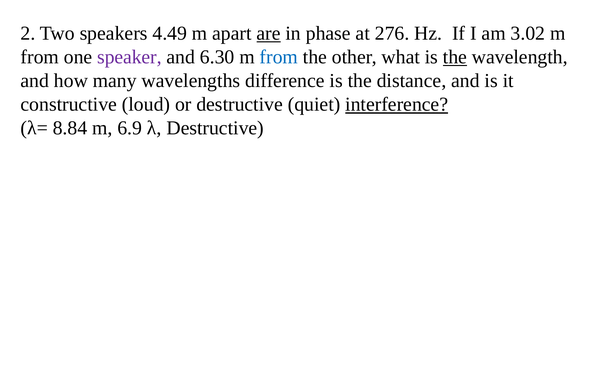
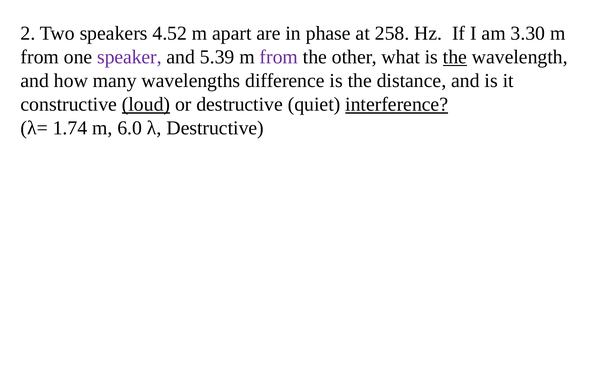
4.49: 4.49 -> 4.52 (170, 33)
are underline: present -> none (269, 33)
276: 276 -> 258 (392, 33)
3.02: 3.02 -> 3.30 (528, 33)
6.30: 6.30 -> 5.39 (217, 57)
from colour: blue -> purple (279, 57)
loud underline: none -> present (146, 104)
8.84: 8.84 -> 1.74 (70, 128)
6.9: 6.9 -> 6.0 (130, 128)
